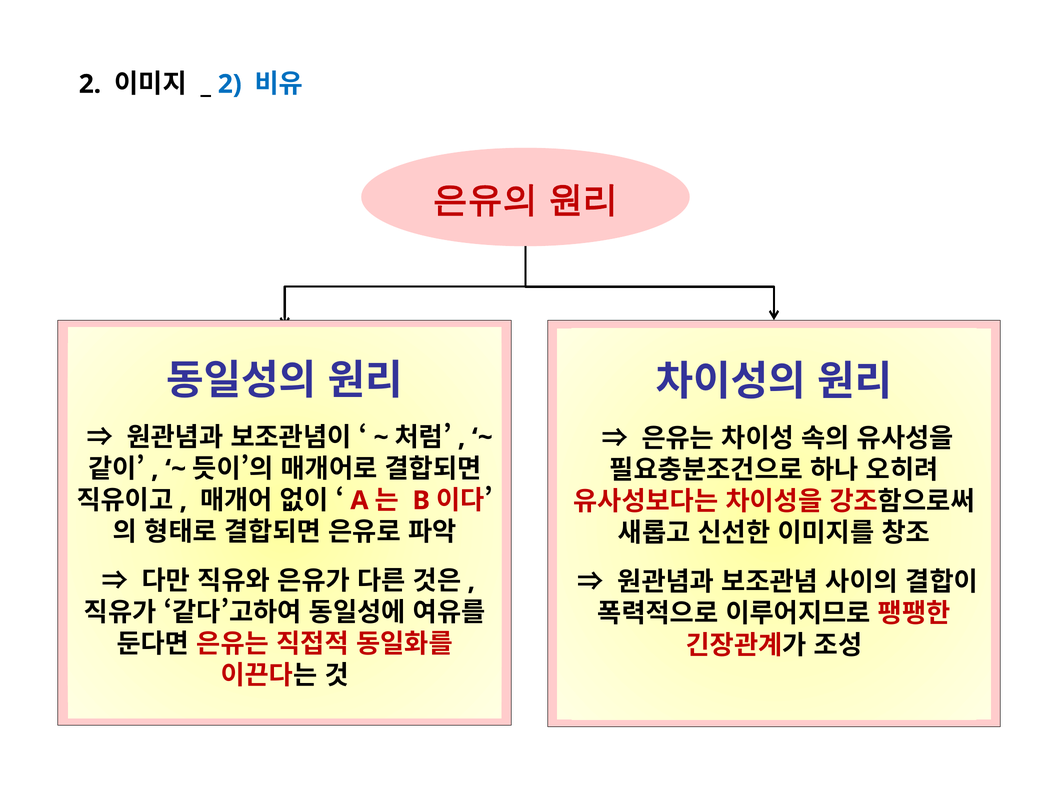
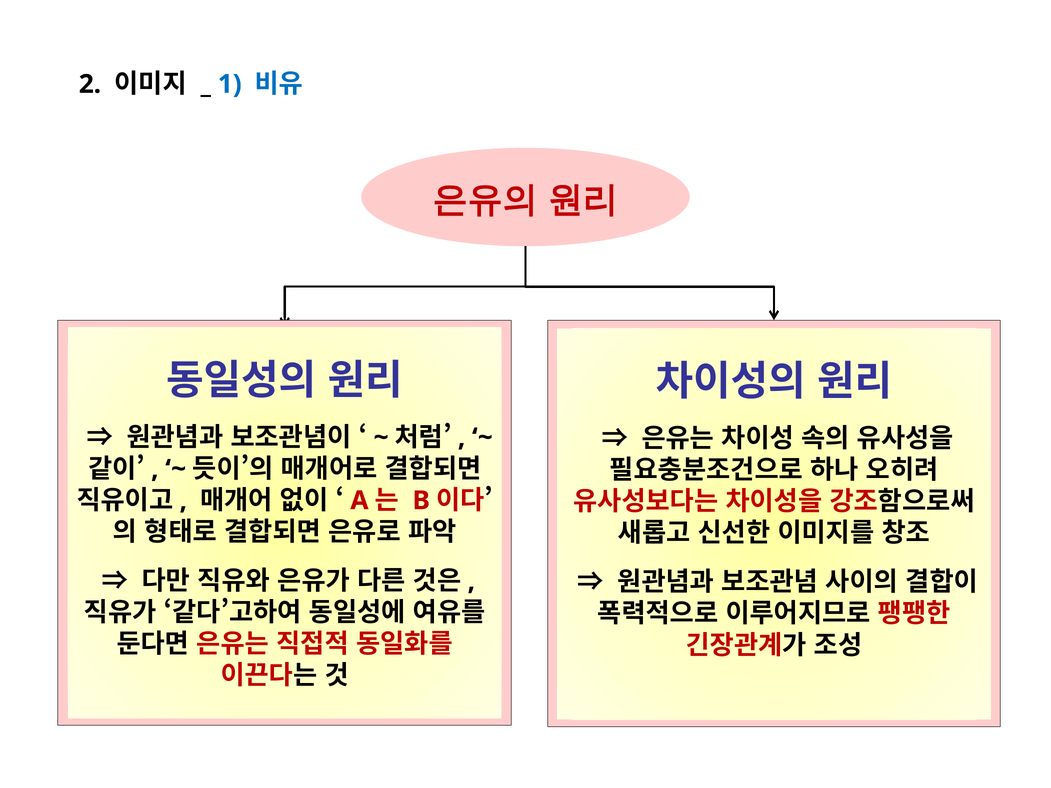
2: 2 -> 1 (230, 84)
